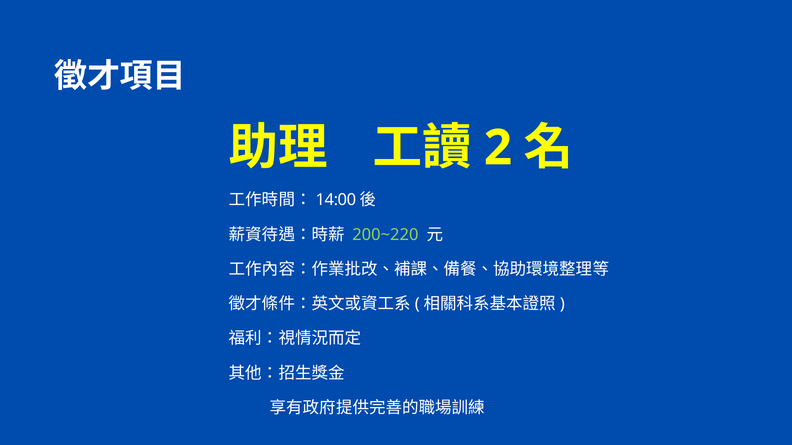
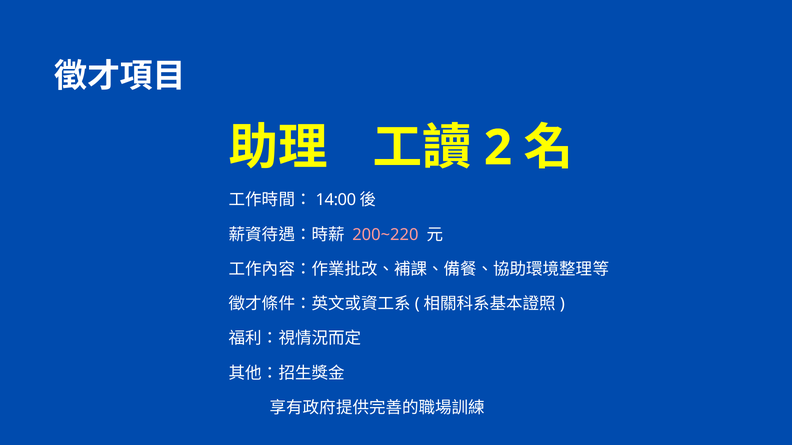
200~220 colour: light green -> pink (385, 235)
